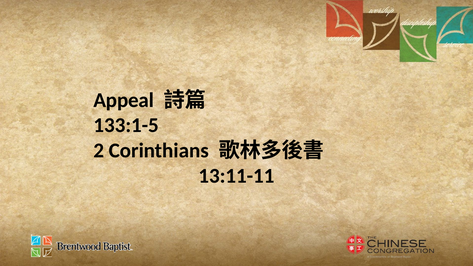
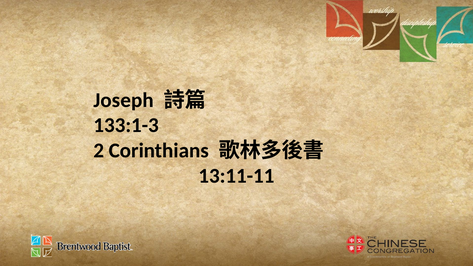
Appeal: Appeal -> Joseph (124, 100)
133:1-5: 133:1-5 -> 133:1-3 (126, 125)
